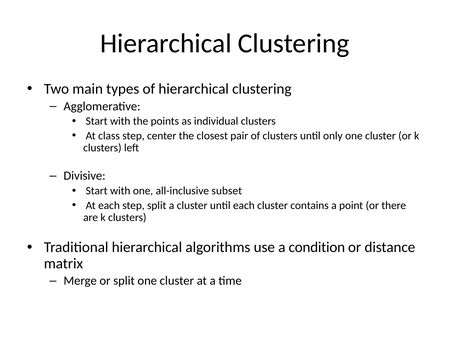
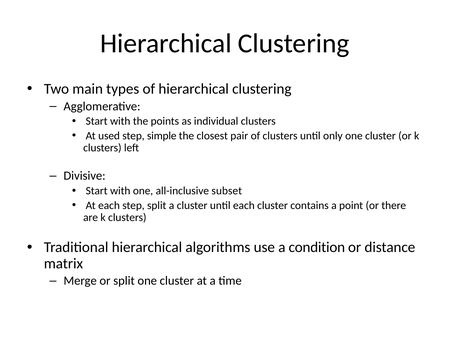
class: class -> used (109, 136)
center: center -> simple (162, 136)
